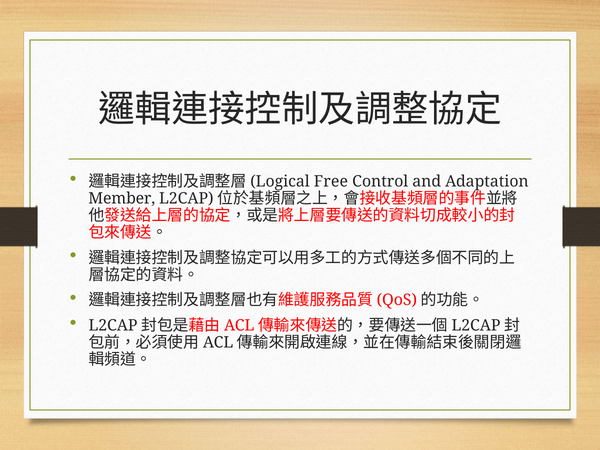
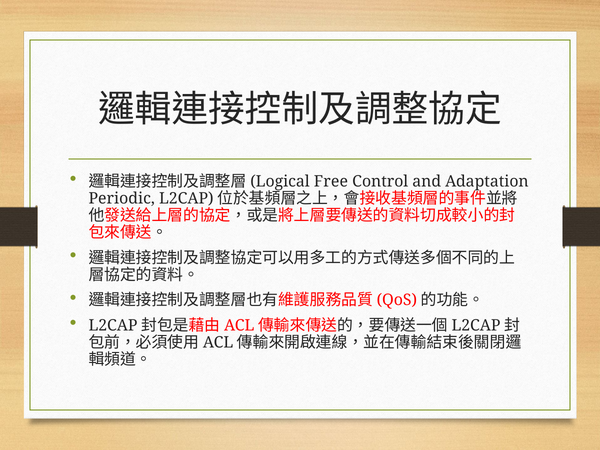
Member: Member -> Periodic (122, 198)
